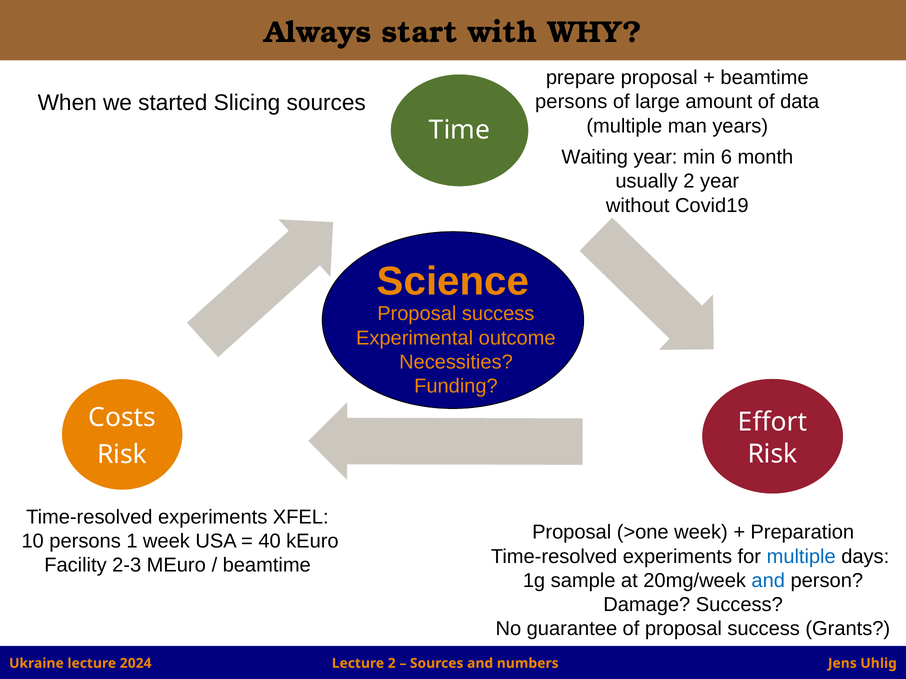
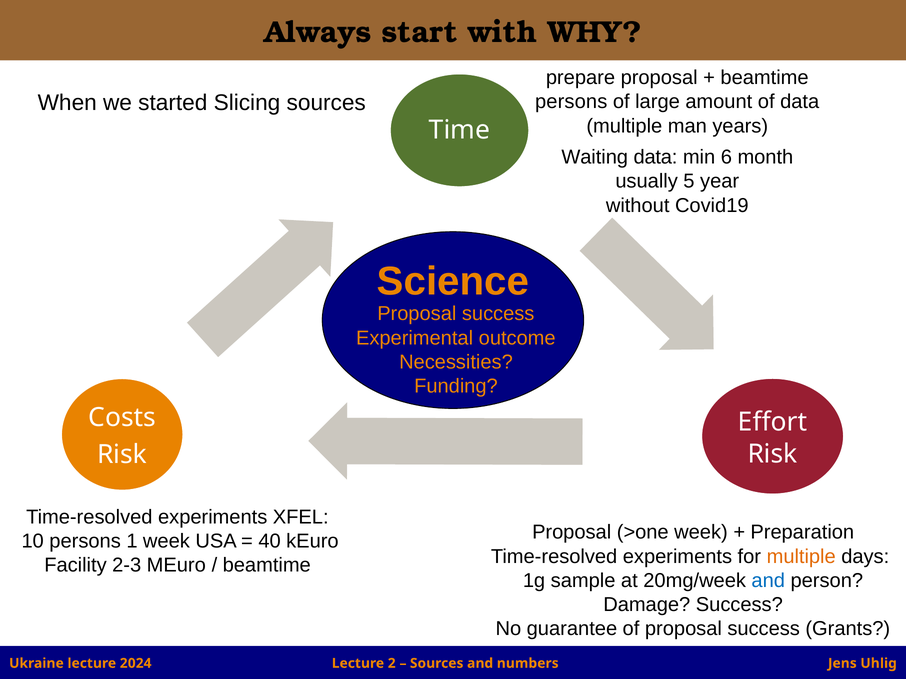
Waiting year: year -> data (655, 157)
usually 2: 2 -> 5 (689, 181)
multiple colour: blue -> orange (801, 557)
